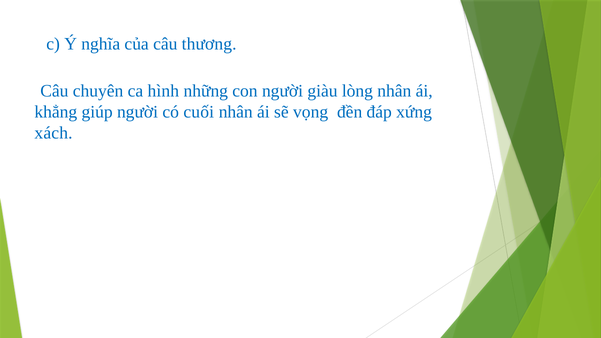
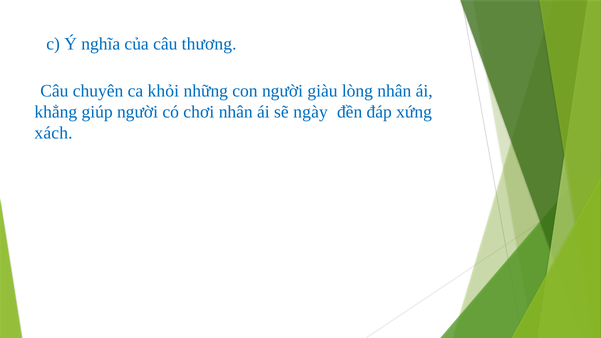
hình: hình -> khỏi (163, 91)
cuối: cuối -> chơi (199, 112)
vọng: vọng -> ngày (311, 112)
